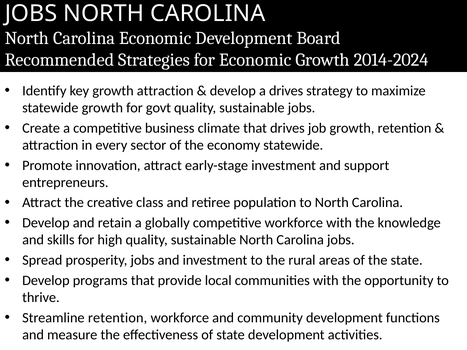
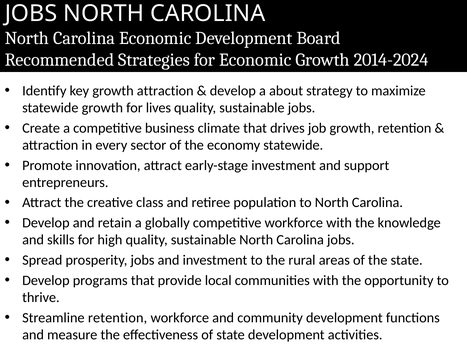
a drives: drives -> about (286, 91)
govt: govt -> lives (158, 108)
